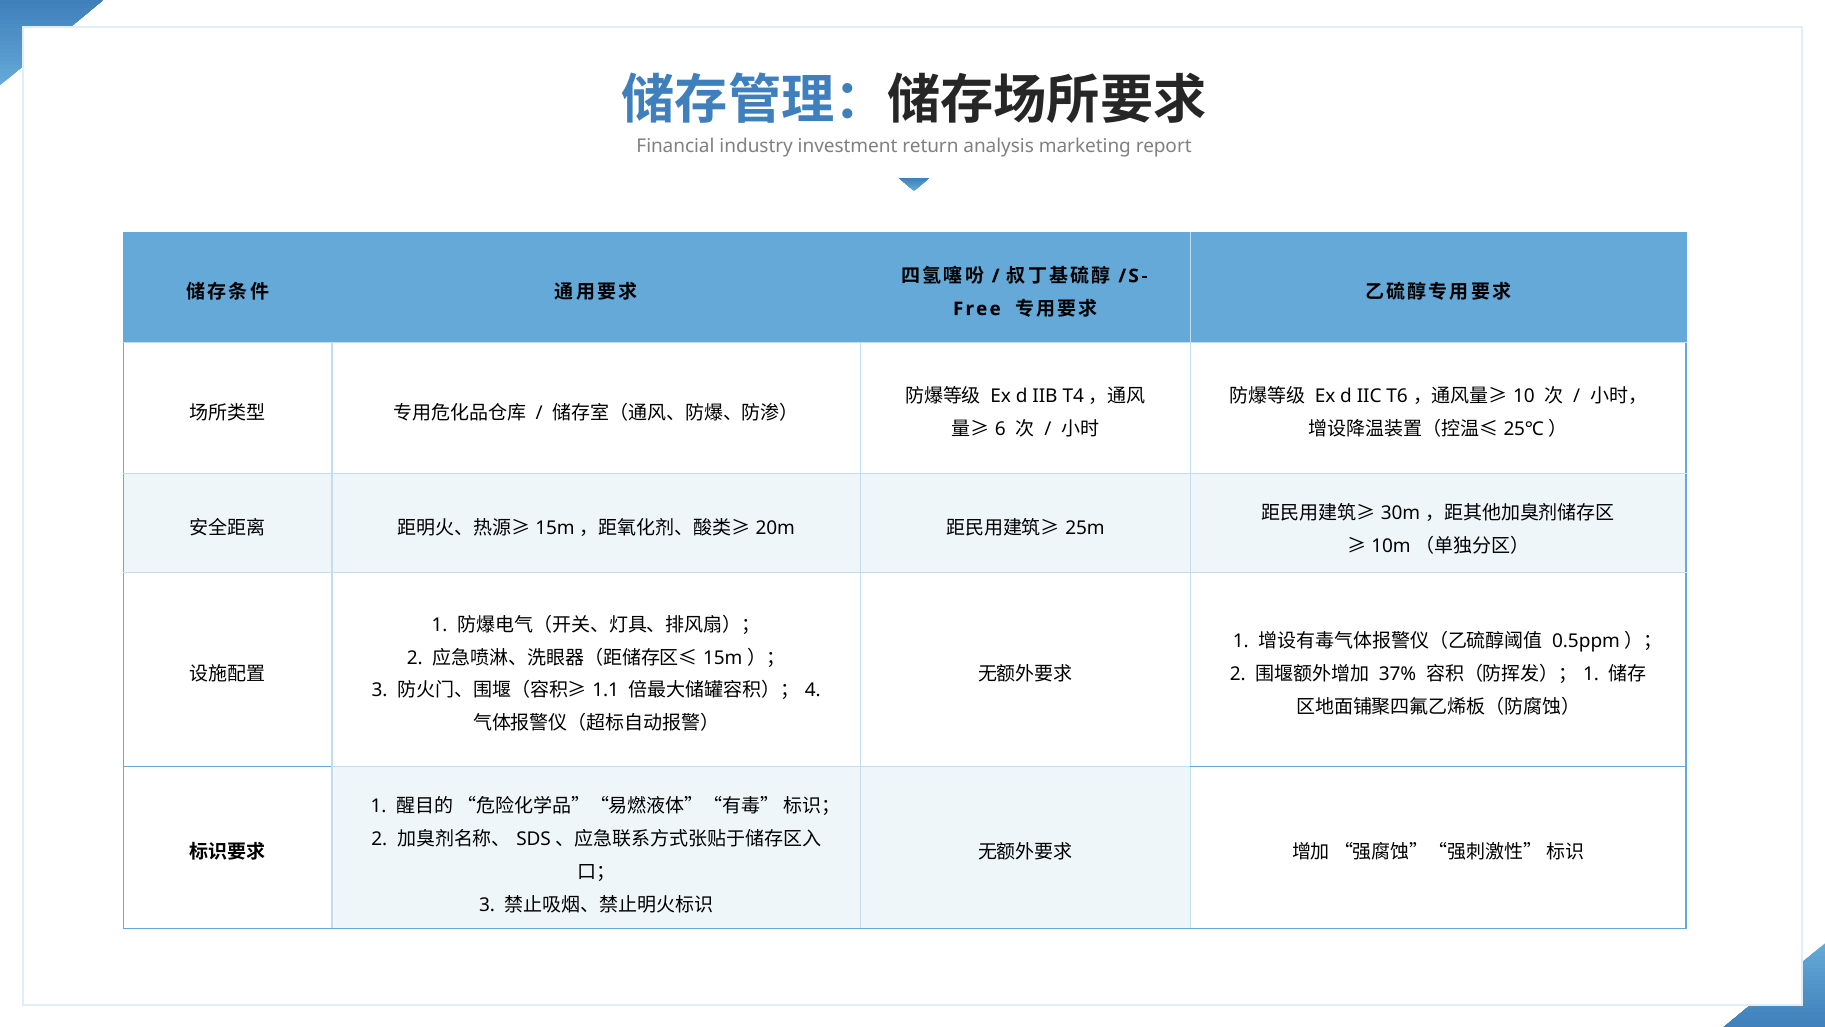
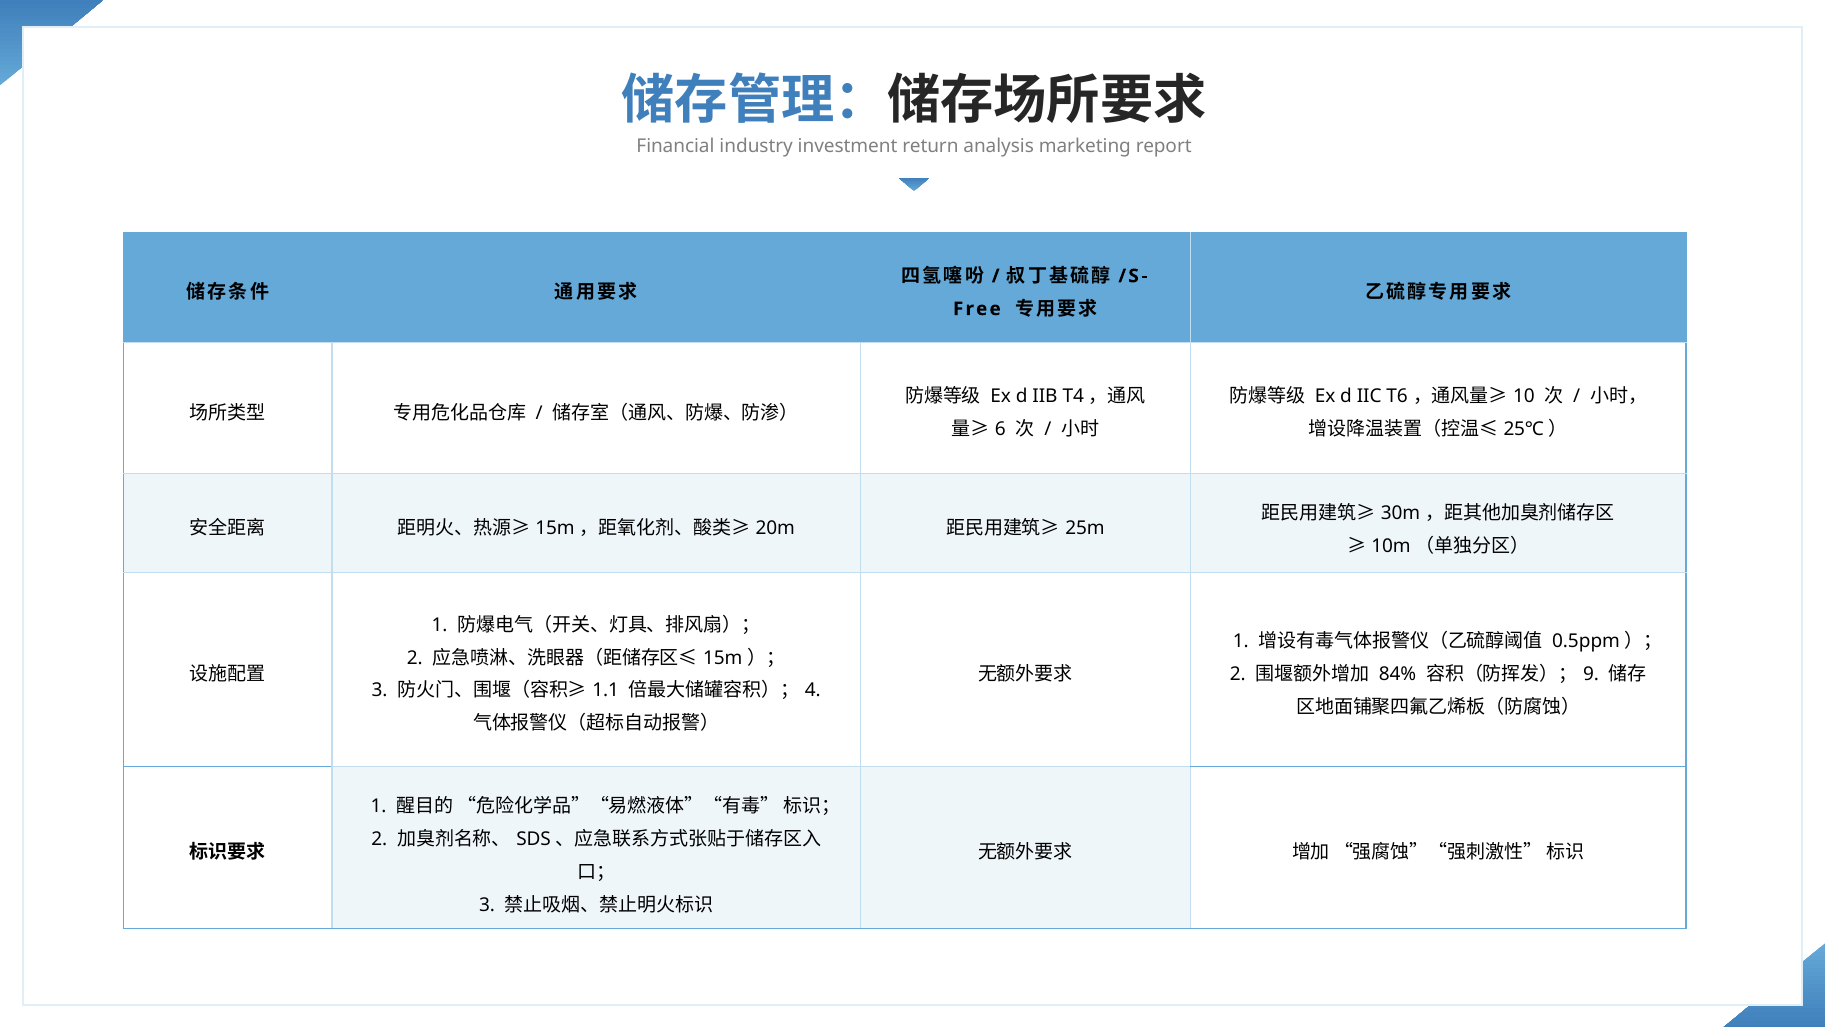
37%: 37% -> 84% (1397, 674)
1: 1 -> 9 (1591, 674)
